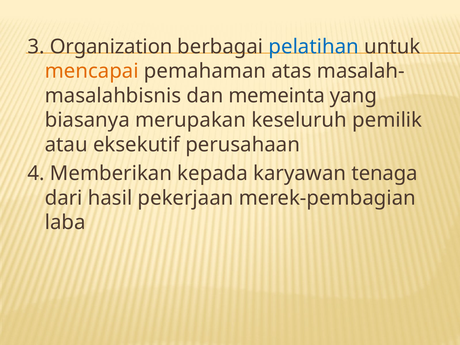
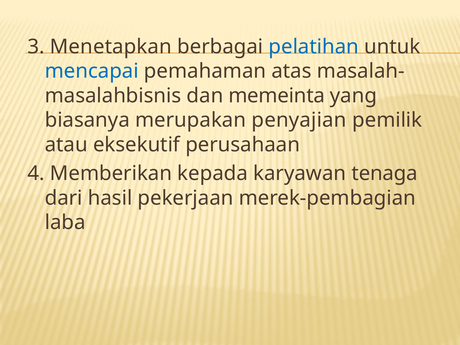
Organization: Organization -> Menetapkan (111, 47)
mencapai colour: orange -> blue (92, 71)
keseluruh: keseluruh -> penyajian (299, 120)
